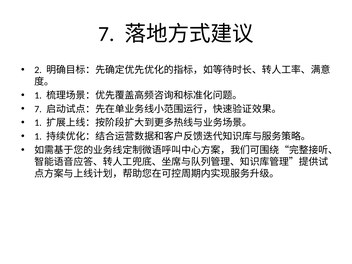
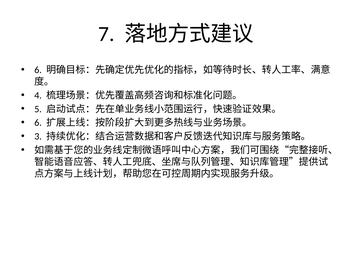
2: 2 -> 6 (38, 70)
1: 1 -> 4 (38, 95)
7: 7 -> 5 (38, 109)
1: 1 -> 6 (38, 123)
1: 1 -> 3 (38, 136)
